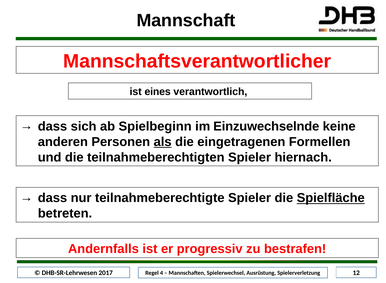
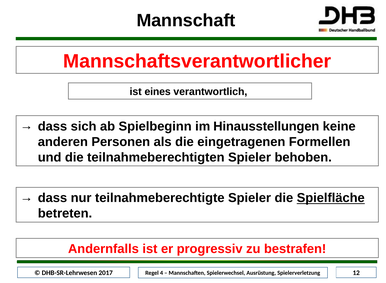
Einzuwechselnde: Einzuwechselnde -> Hinausstellungen (266, 126)
als underline: present -> none (163, 141)
hiernach: hiernach -> behoben (303, 157)
